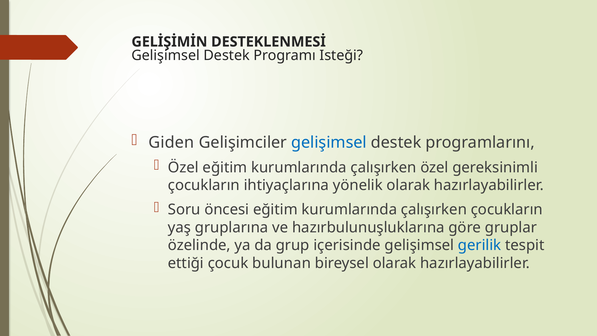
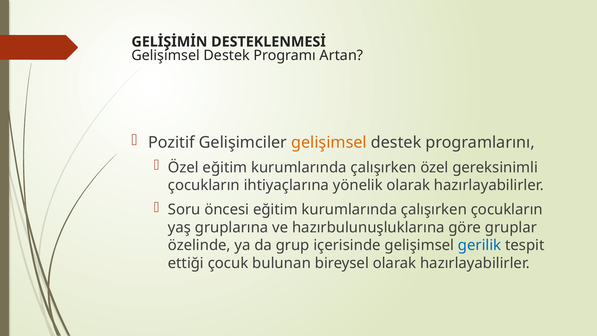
Isteği: Isteği -> Artan (341, 56)
Giden: Giden -> Pozitif (171, 143)
gelişimsel colour: blue -> orange (329, 143)
